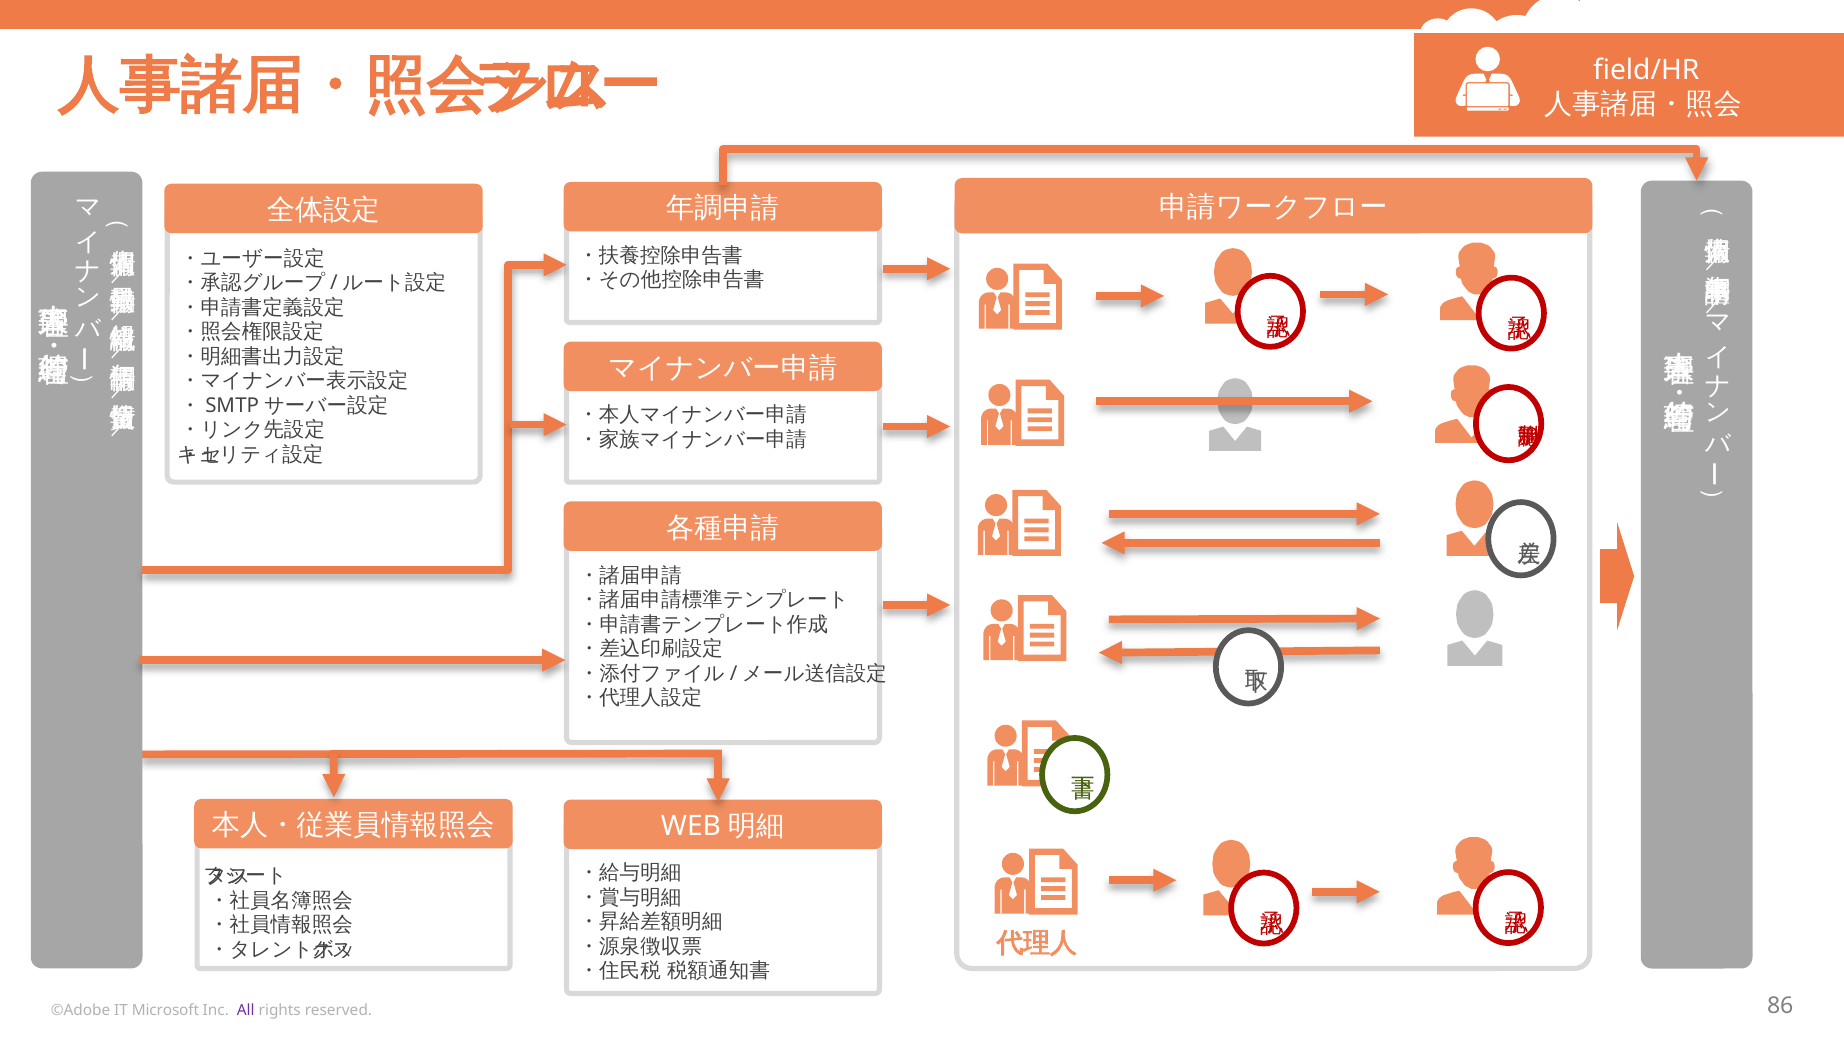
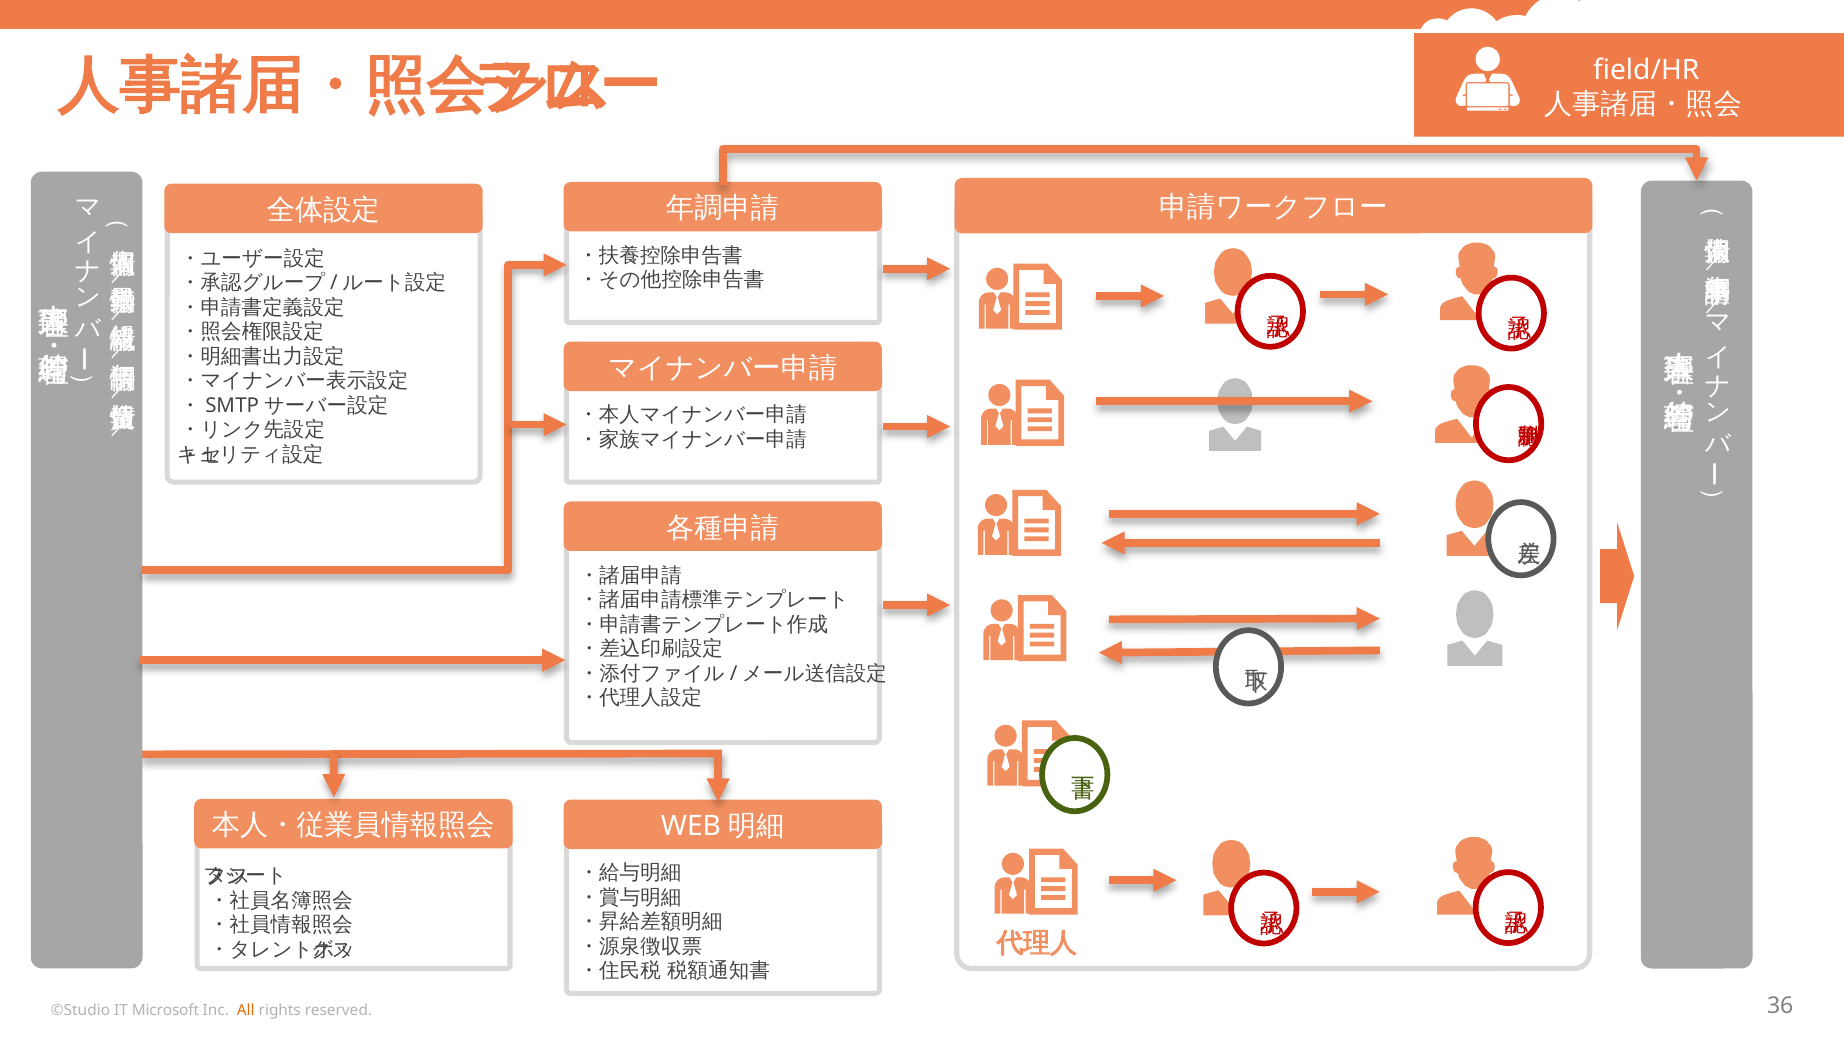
©Adobe: ©Adobe -> ©Studio (80, 1011)
All colour: purple -> orange (246, 1011)
86: 86 -> 36 (1780, 1006)
